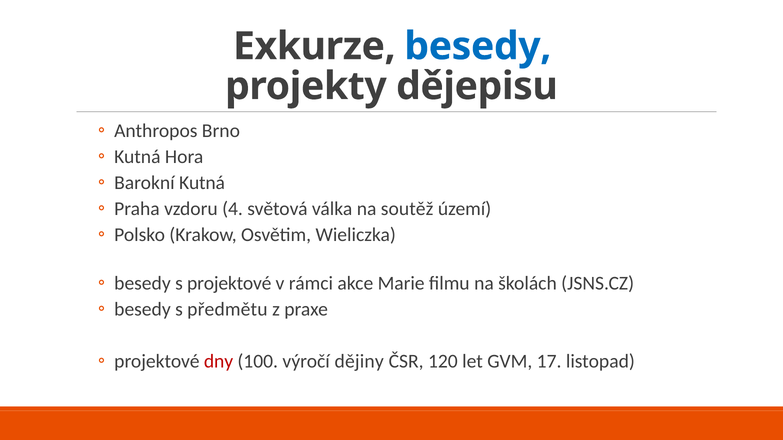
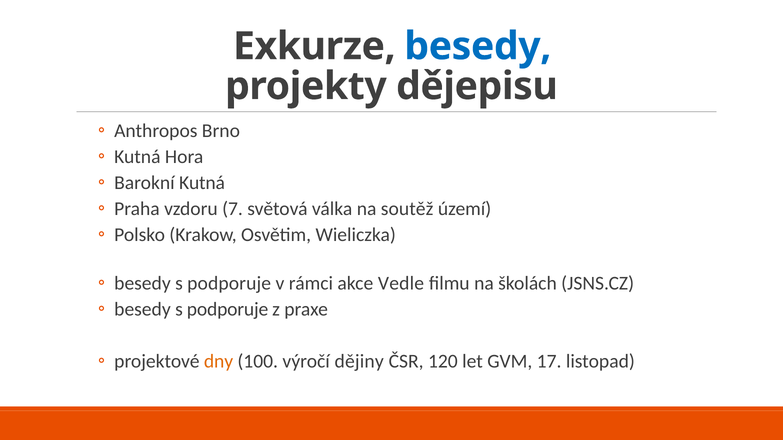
4: 4 -> 7 (233, 209)
projektové: projektové -> podporuje (229, 284)
Marie: Marie -> Vedle (401, 284)
předmětu: předmětu -> podporuje (228, 310)
dny colour: red -> orange (219, 362)
